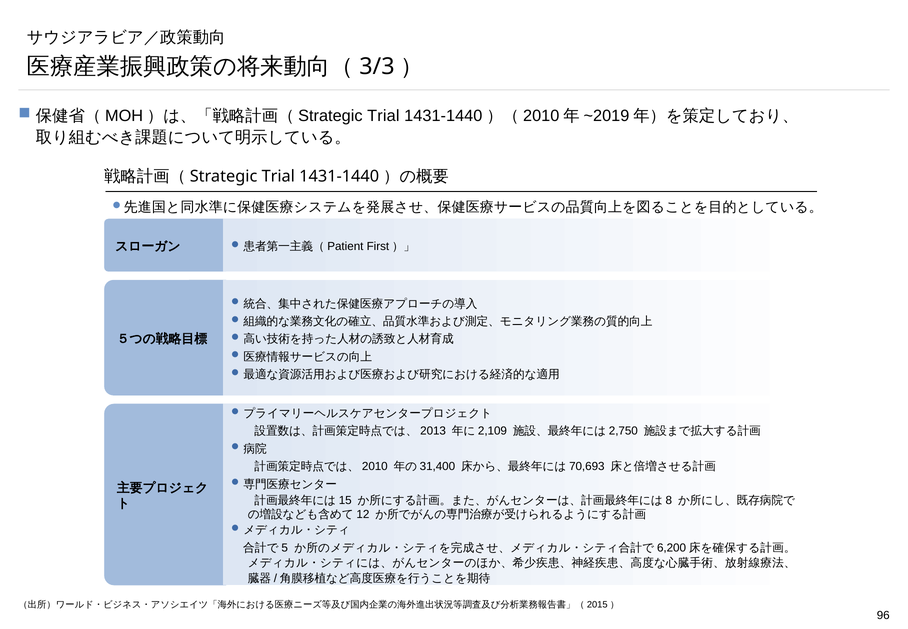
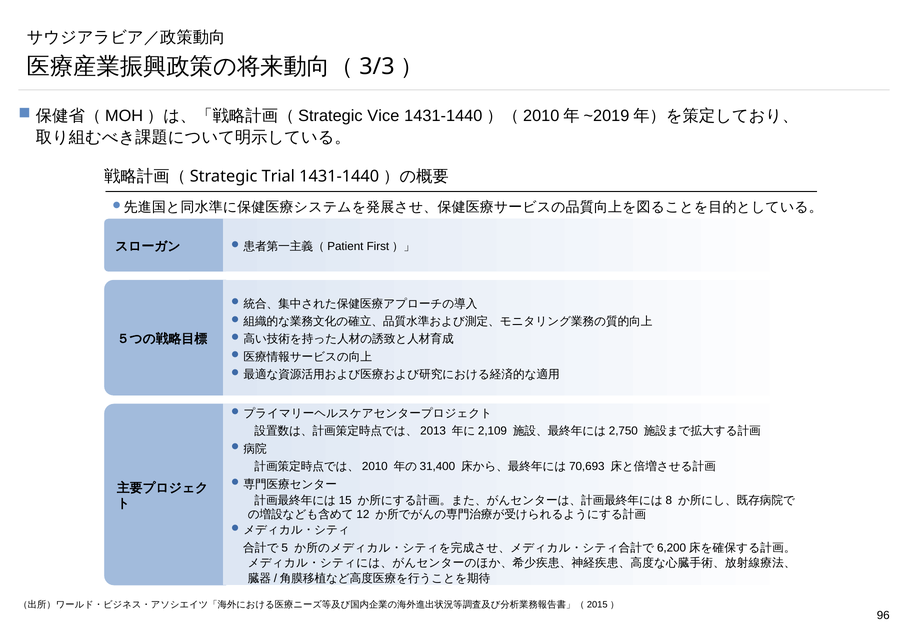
Trial: Trial -> Vice (383, 116)
